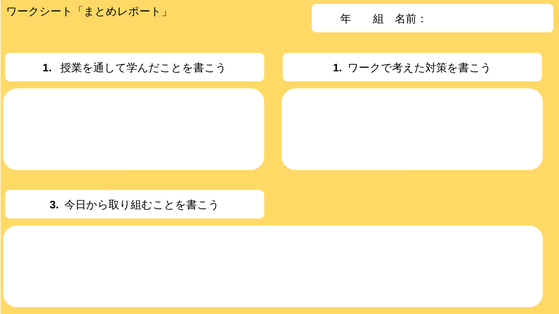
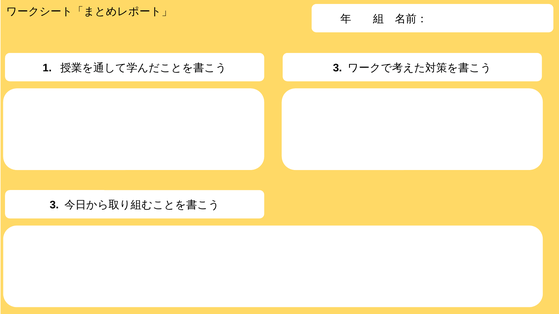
1: 1 -> 3 (337, 68)
